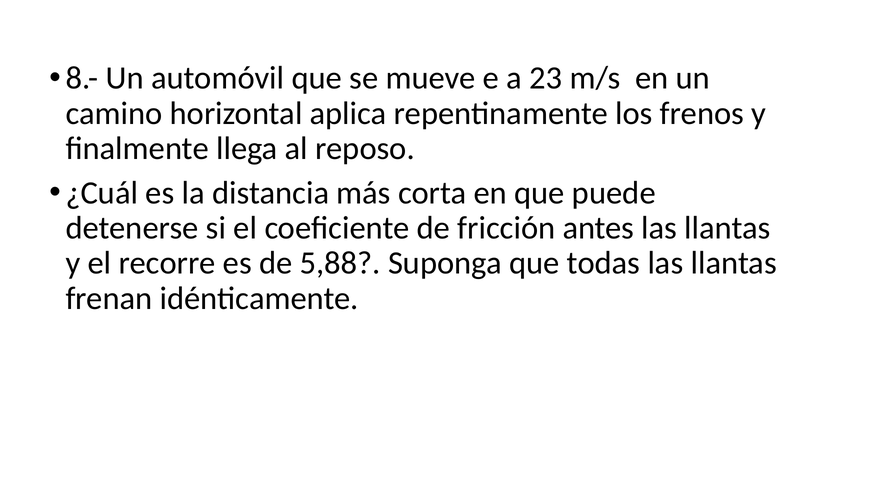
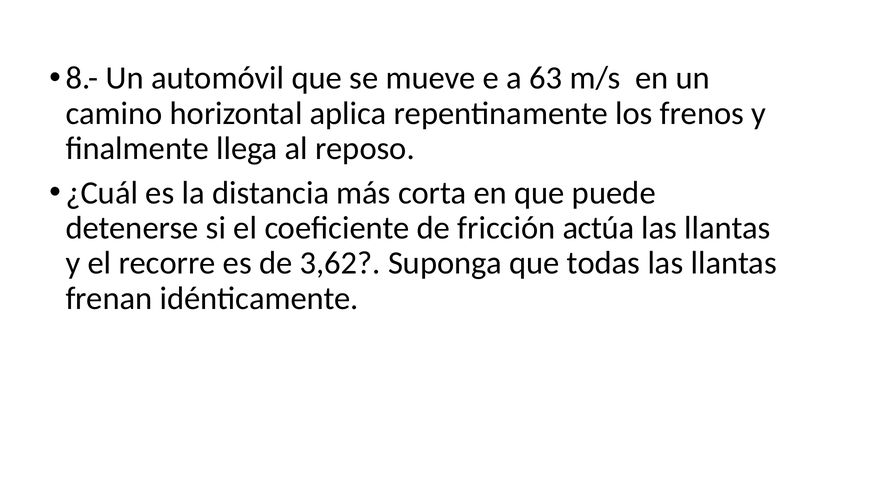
23: 23 -> 63 (546, 78)
antes: antes -> actúa (598, 228)
5,88: 5,88 -> 3,62 (340, 263)
